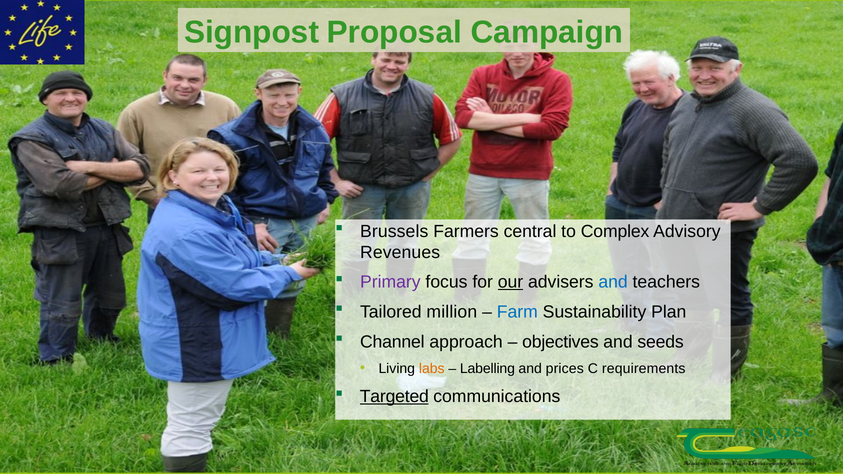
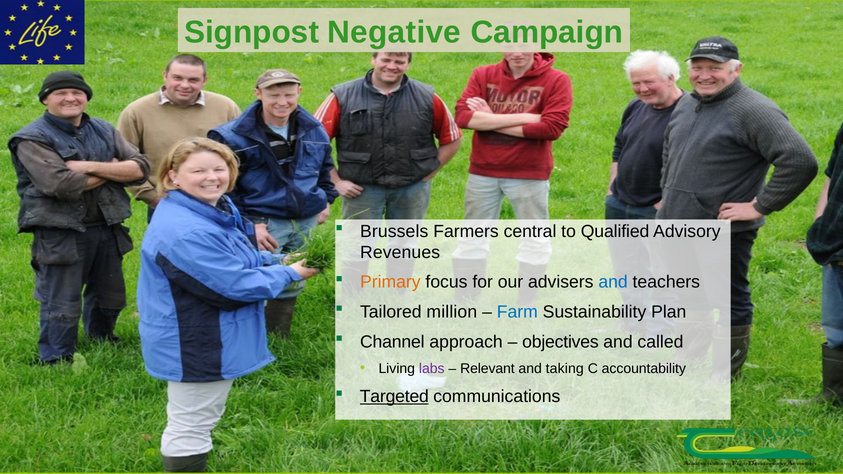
Proposal: Proposal -> Negative (394, 32)
Complex: Complex -> Qualified (615, 231)
Primary colour: purple -> orange (390, 282)
our underline: present -> none (510, 282)
seeds: seeds -> called (660, 342)
labs colour: orange -> purple (432, 369)
Labelling: Labelling -> Relevant (487, 369)
prices: prices -> taking (565, 369)
requirements: requirements -> accountability (644, 369)
